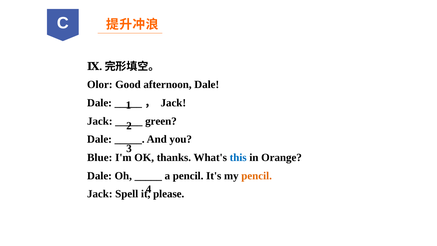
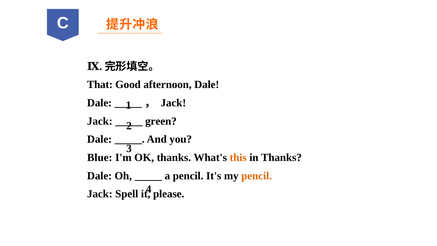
Olor: Olor -> That (100, 85)
this colour: blue -> orange (238, 157)
in Orange: Orange -> Thanks (282, 157)
